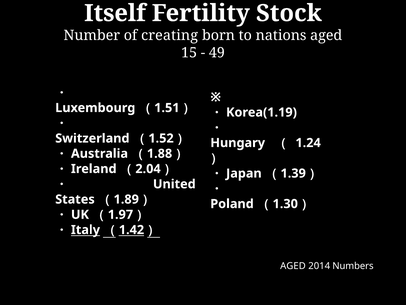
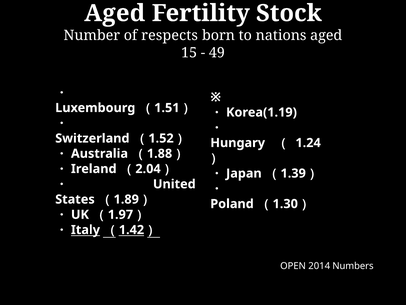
Itself: Itself -> Aged (115, 13)
creating: creating -> respects (170, 35)
AGED: AGED -> OPEN (293, 266)
